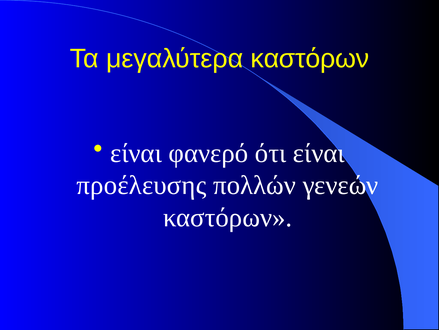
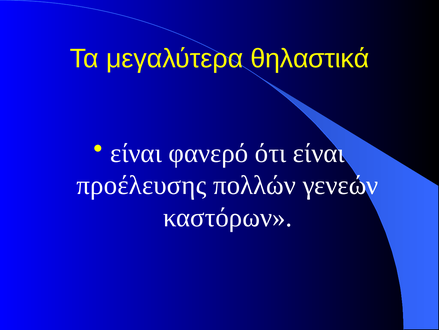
μεγαλύτερα καστόρων: καστόρων -> θηλαστικά (310, 59)
